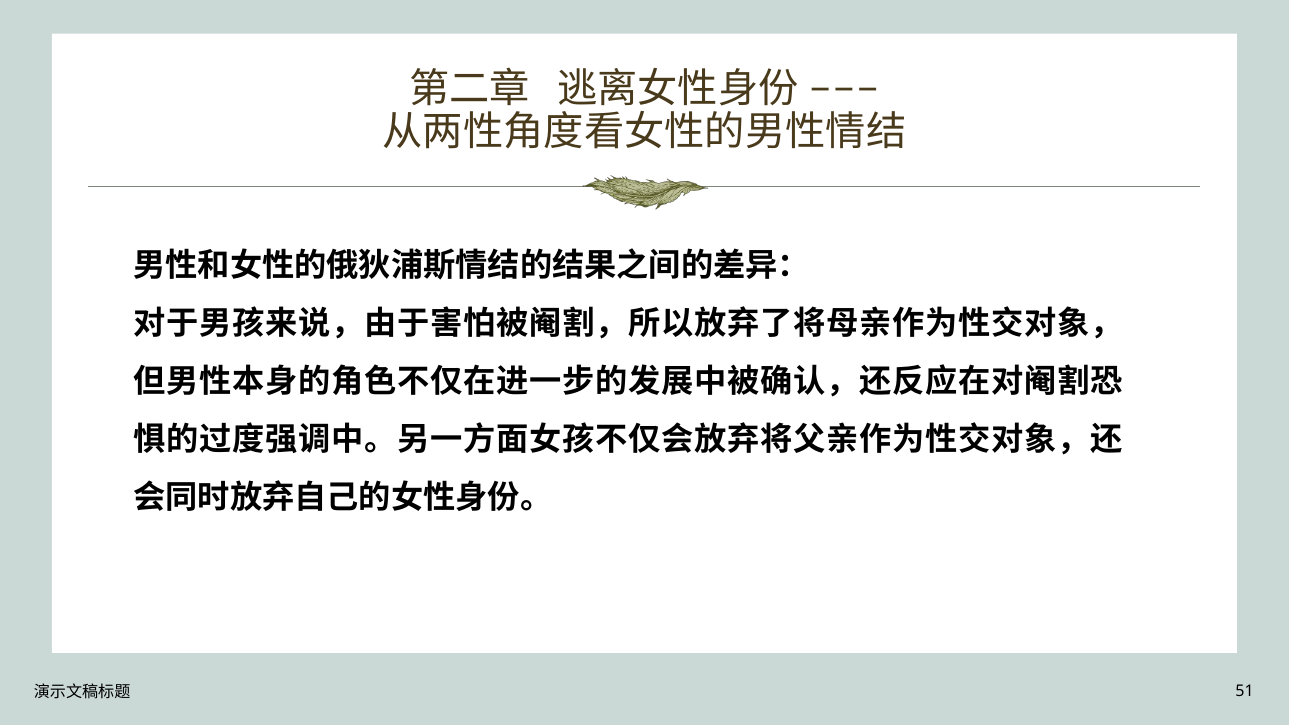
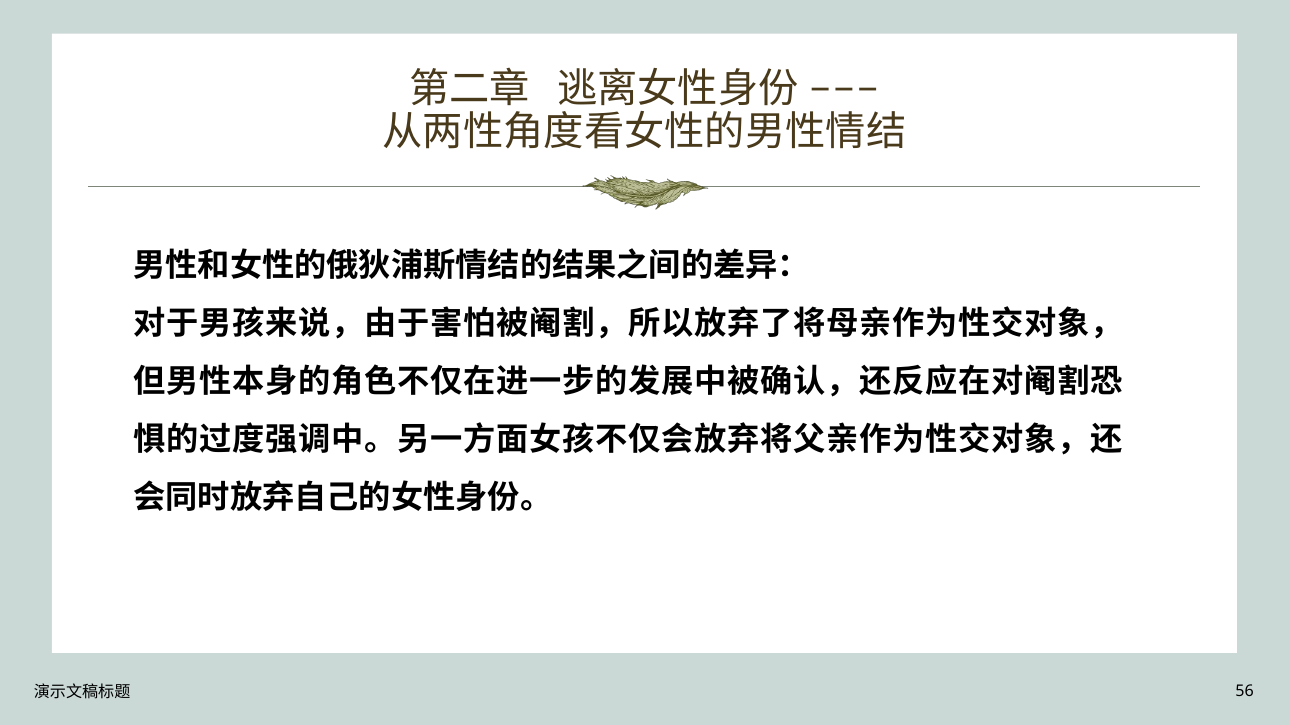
51: 51 -> 56 (1245, 691)
